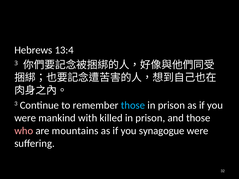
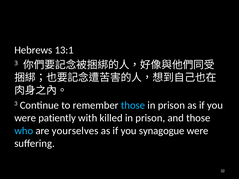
13:4: 13:4 -> 13:1 (64, 50)
mankind: mankind -> patiently (57, 118)
who colour: pink -> light blue (24, 131)
mountains: mountains -> yourselves (75, 131)
